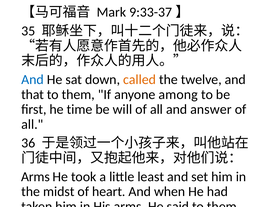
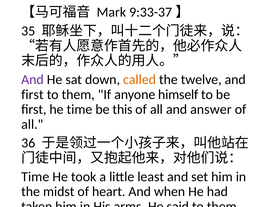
And colour: blue -> purple (33, 80)
that: that -> first (32, 94)
among: among -> himself (178, 94)
will: will -> this (123, 109)
Arms: Arms -> Time (35, 177)
